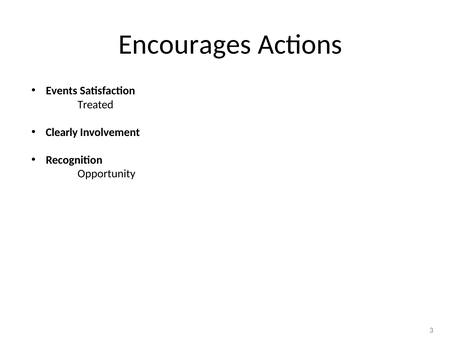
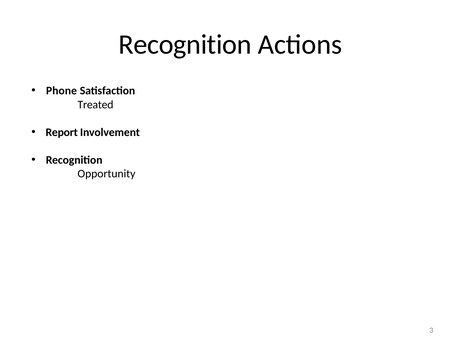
Encourages: Encourages -> Recognition (185, 45)
Events: Events -> Phone (61, 91)
Clearly: Clearly -> Report (62, 132)
